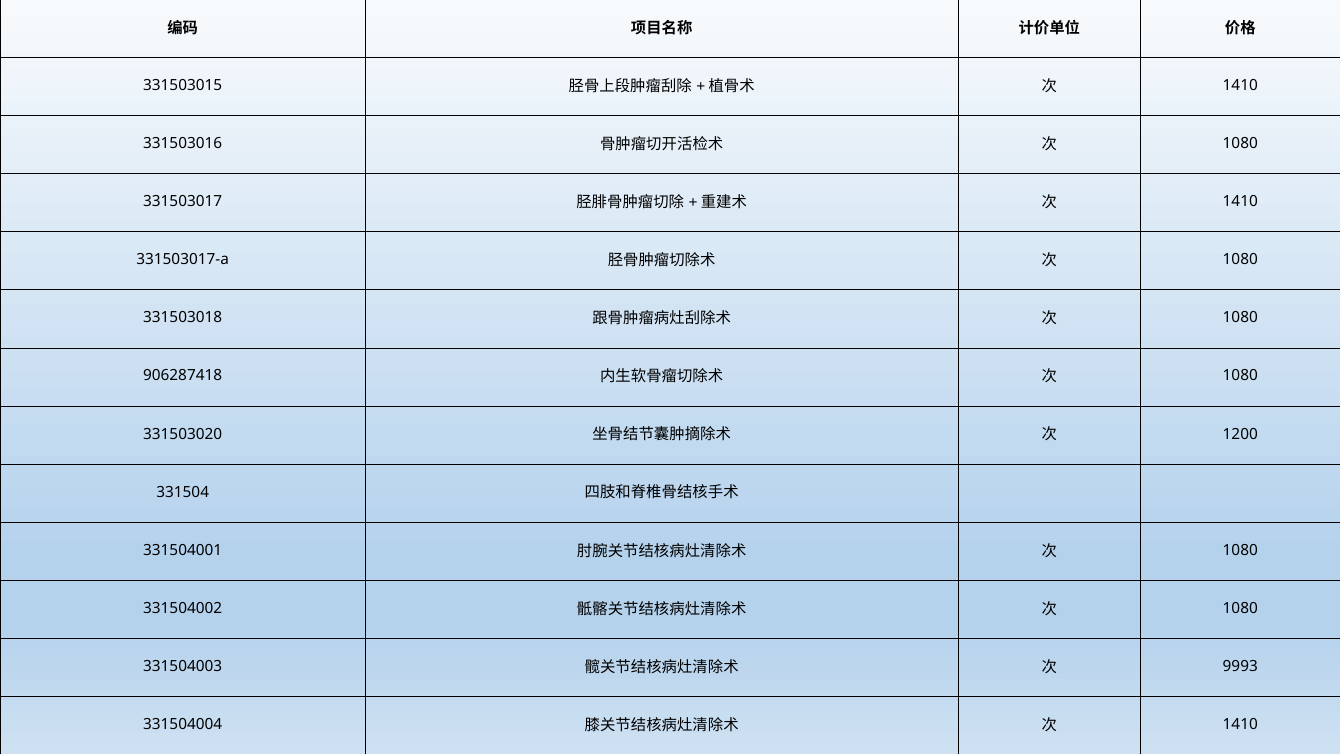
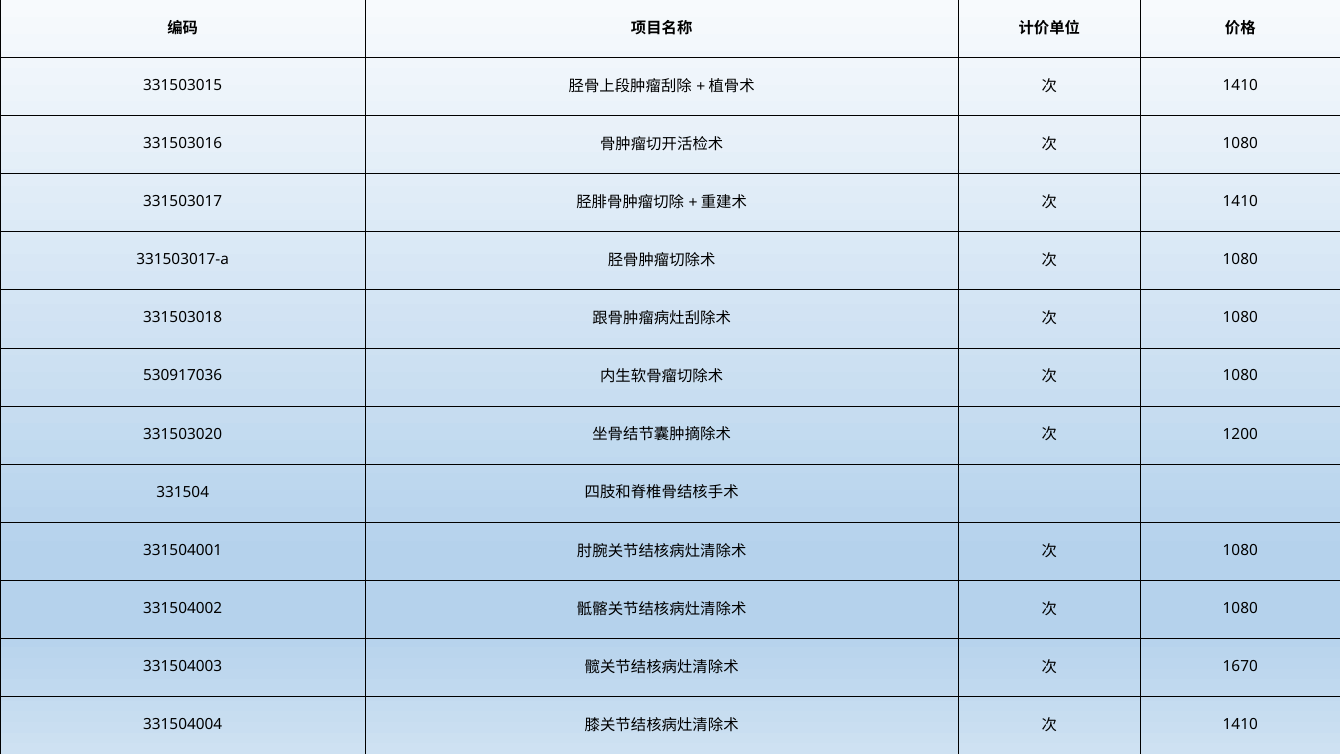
906287418: 906287418 -> 530917036 (183, 376)
9993: 9993 -> 1670 (1240, 666)
